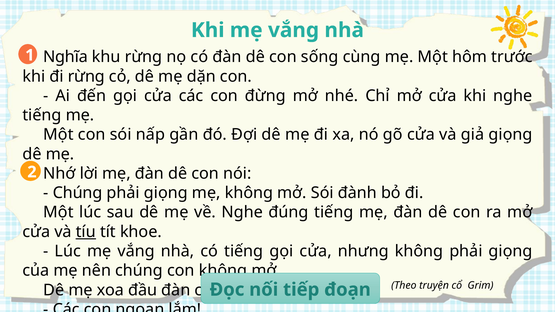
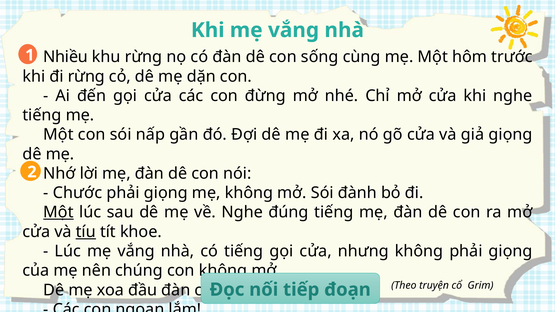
Nghĩa: Nghĩa -> Nhiều (65, 57)
Chúng: Chúng -> Chước (77, 193)
Một underline: none -> present (58, 212)
